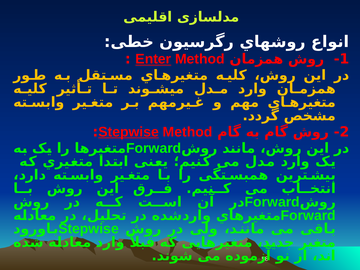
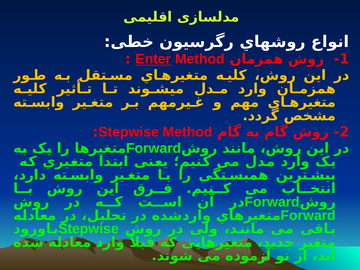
Stepwise underline: present -> none (129, 132)
